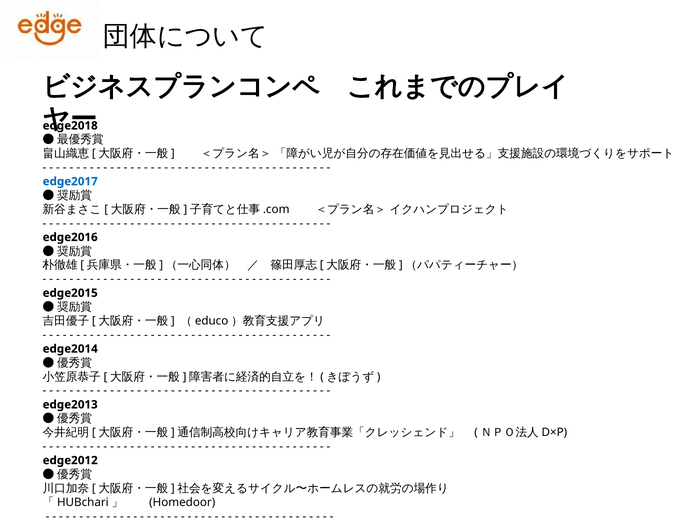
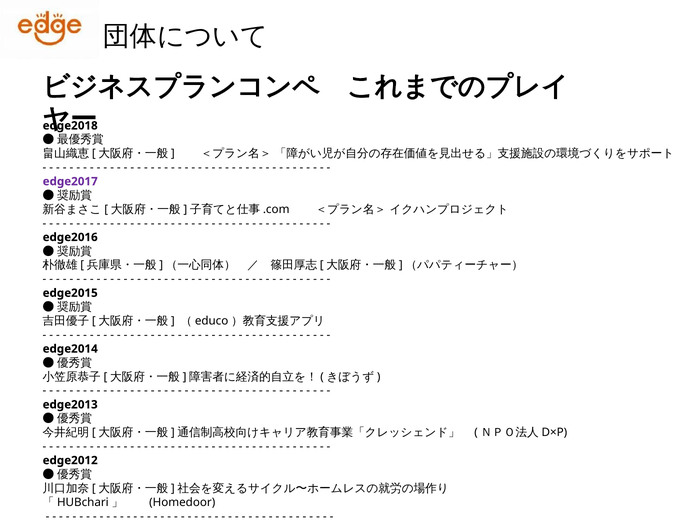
edge2017 colour: blue -> purple (70, 182)
